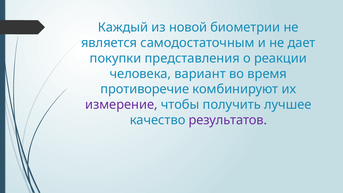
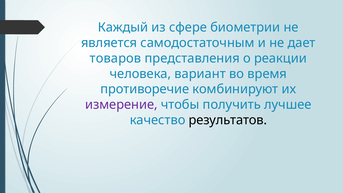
новой: новой -> сфере (188, 27)
покупки: покупки -> товаров (115, 58)
результатов colour: purple -> black (228, 120)
